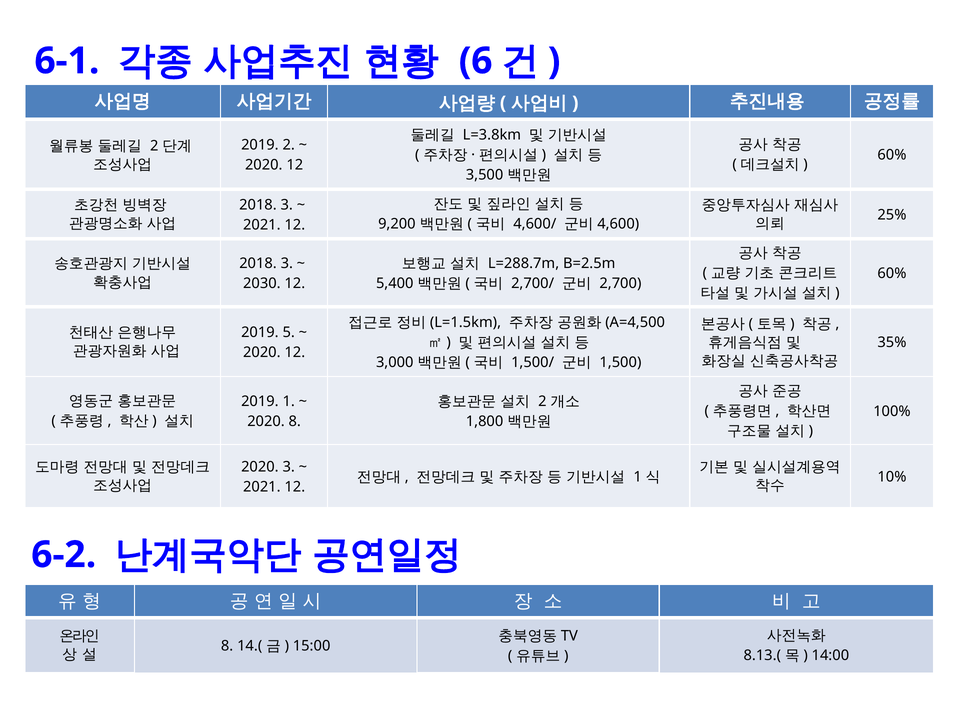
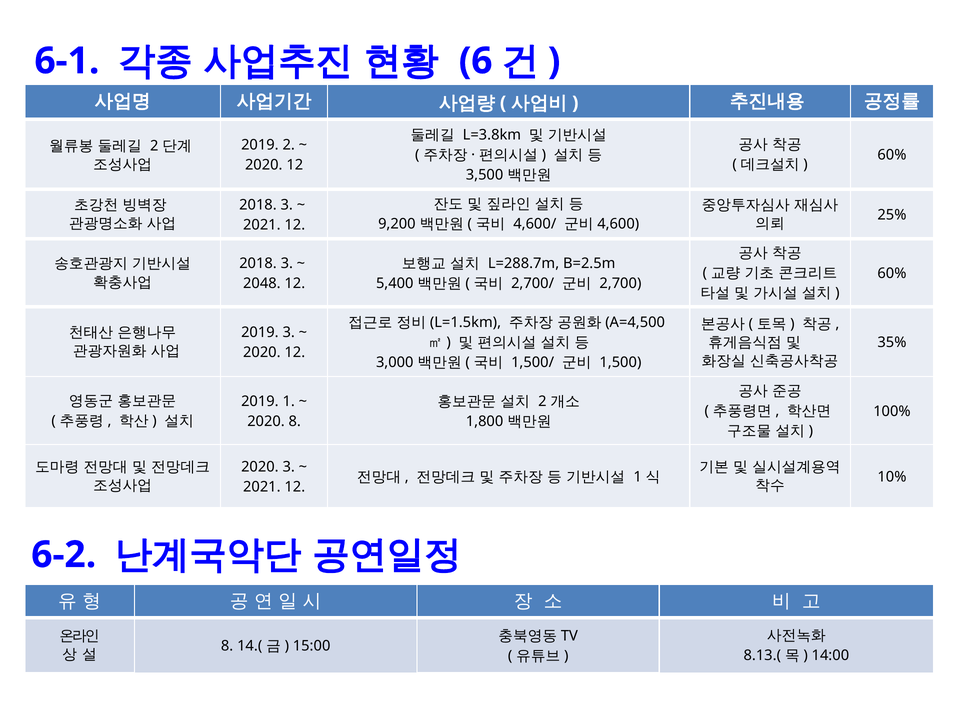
2030: 2030 -> 2048 (262, 284)
2019 5: 5 -> 3 (289, 333)
